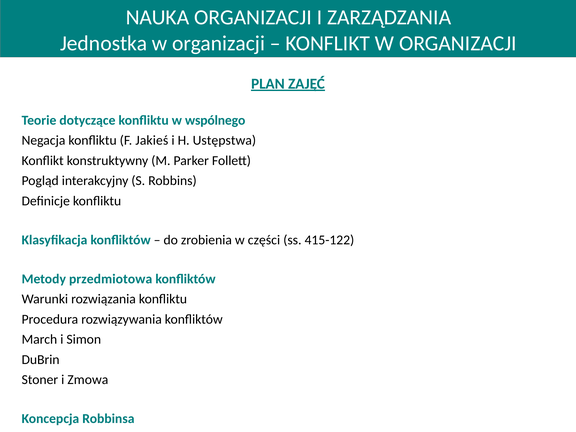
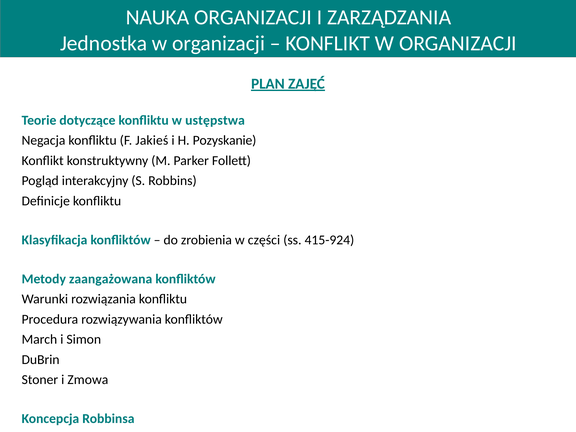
wspólnego: wspólnego -> ustępstwa (215, 120)
Ustępstwa: Ustępstwa -> Pozyskanie (224, 140)
415-122: 415-122 -> 415-924 (329, 240)
przedmiotowa: przedmiotowa -> zaangażowana (111, 279)
